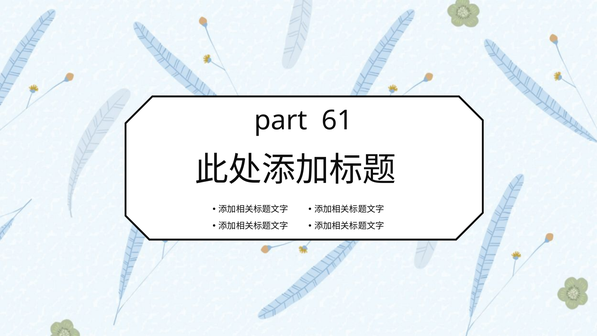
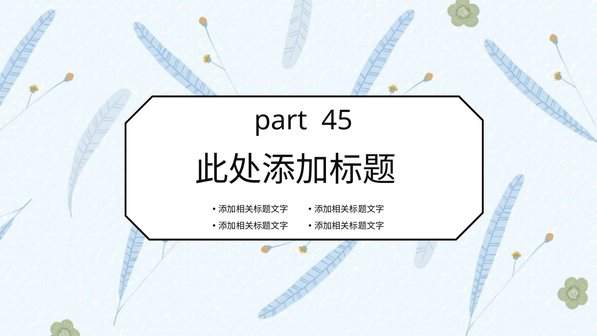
61: 61 -> 45 (337, 120)
